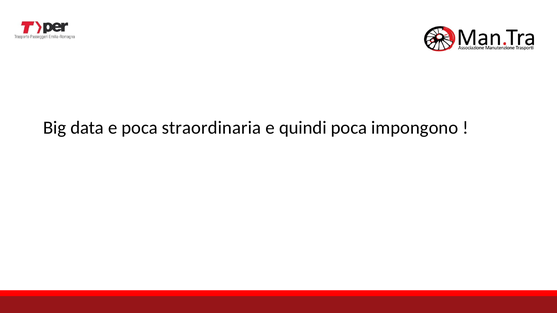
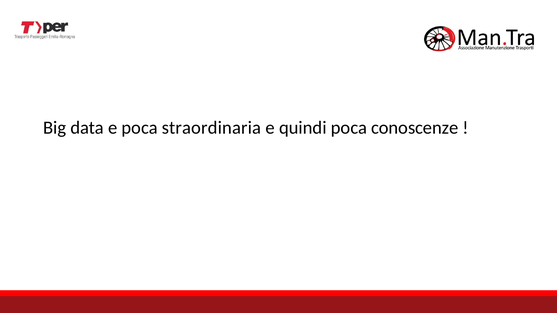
impongono: impongono -> conoscenze (415, 128)
